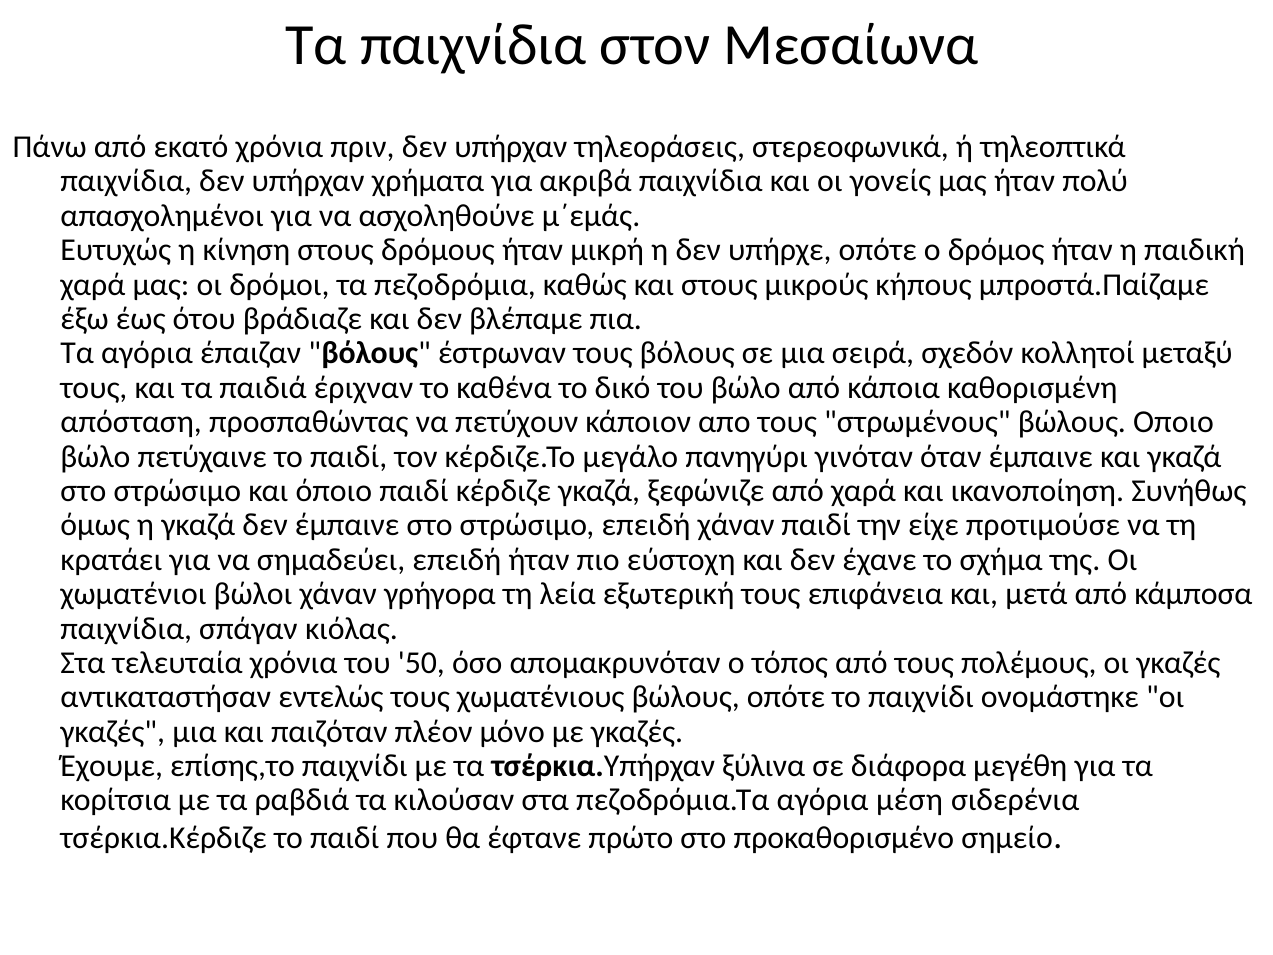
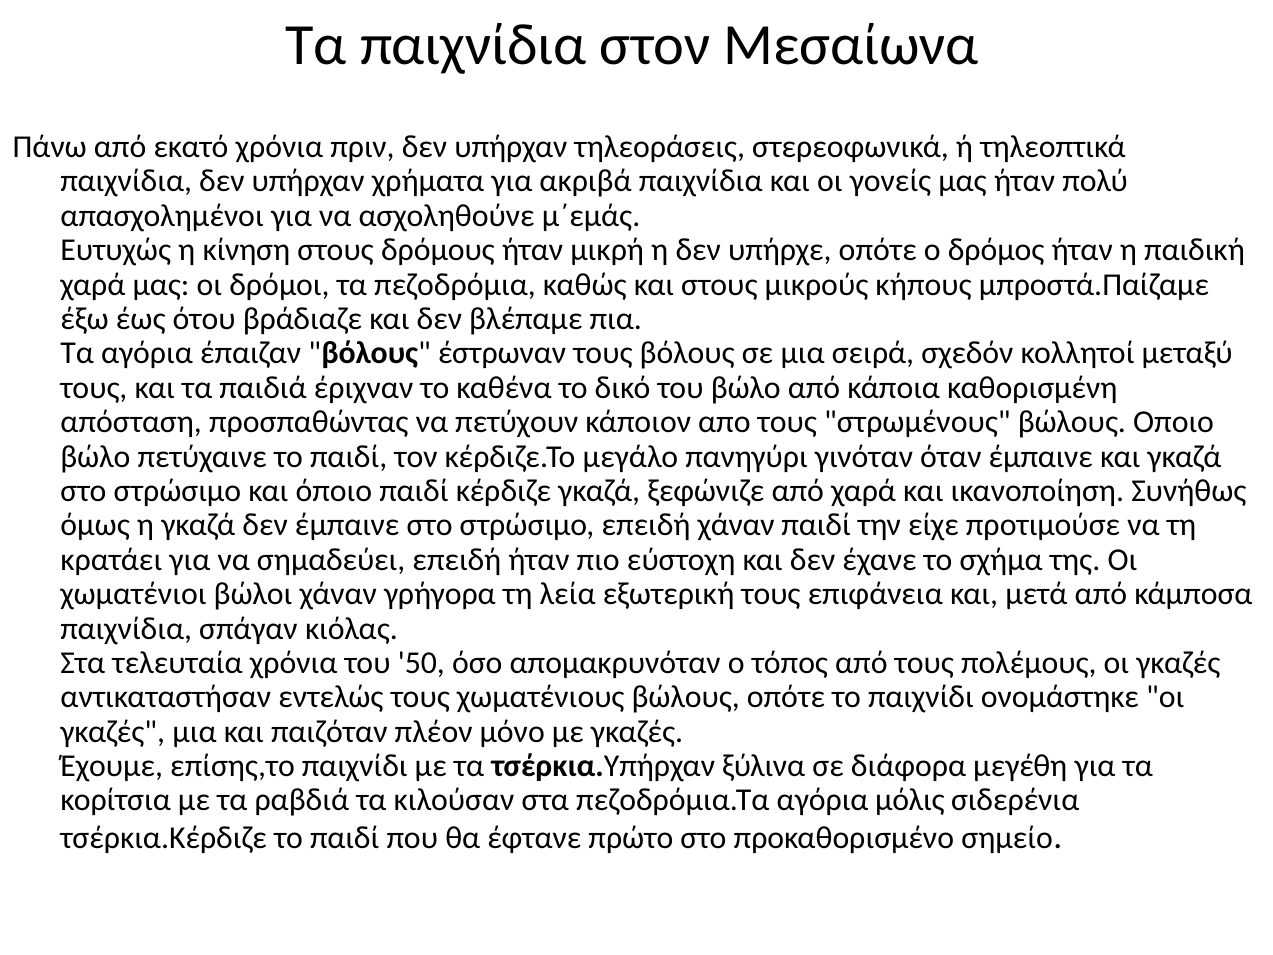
μέση: μέση -> μόλις (910, 800)
